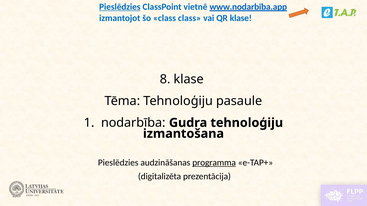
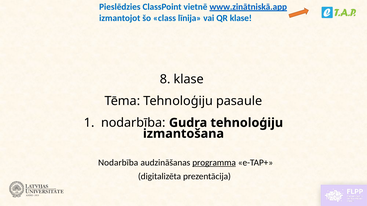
Pieslēdzies underline: present -> none (120, 7)
www.nodarbība.app: www.nodarbība.app -> www.zinātniskā.app (248, 7)
class class: class -> līnija (190, 18)
Pieslēdzies: Pieslēdzies -> Nodarbība (118, 163)
